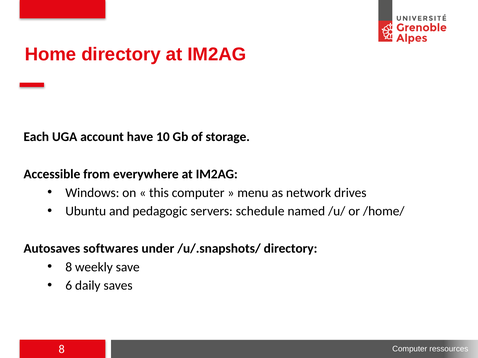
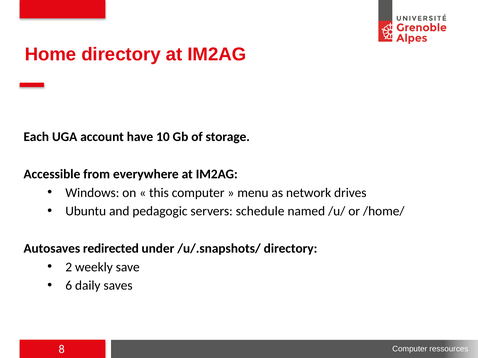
softwares: softwares -> redirected (111, 249)
8: 8 -> 2 (69, 267)
